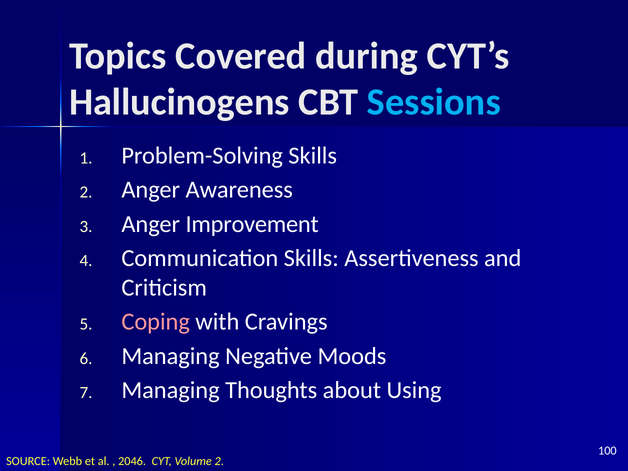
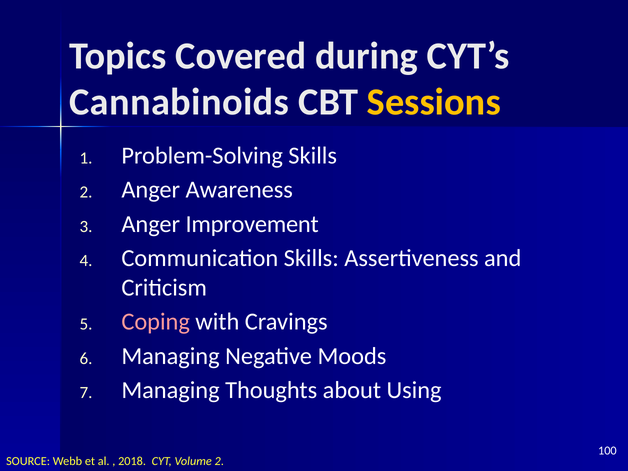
Hallucinogens: Hallucinogens -> Cannabinoids (179, 102)
Sessions colour: light blue -> yellow (434, 102)
2046: 2046 -> 2018 (132, 461)
